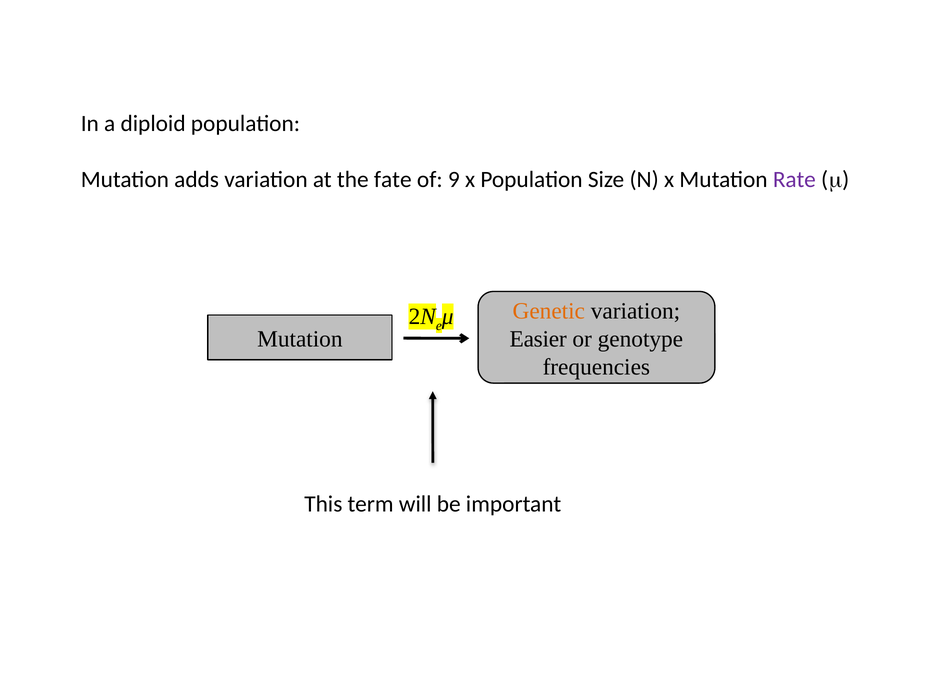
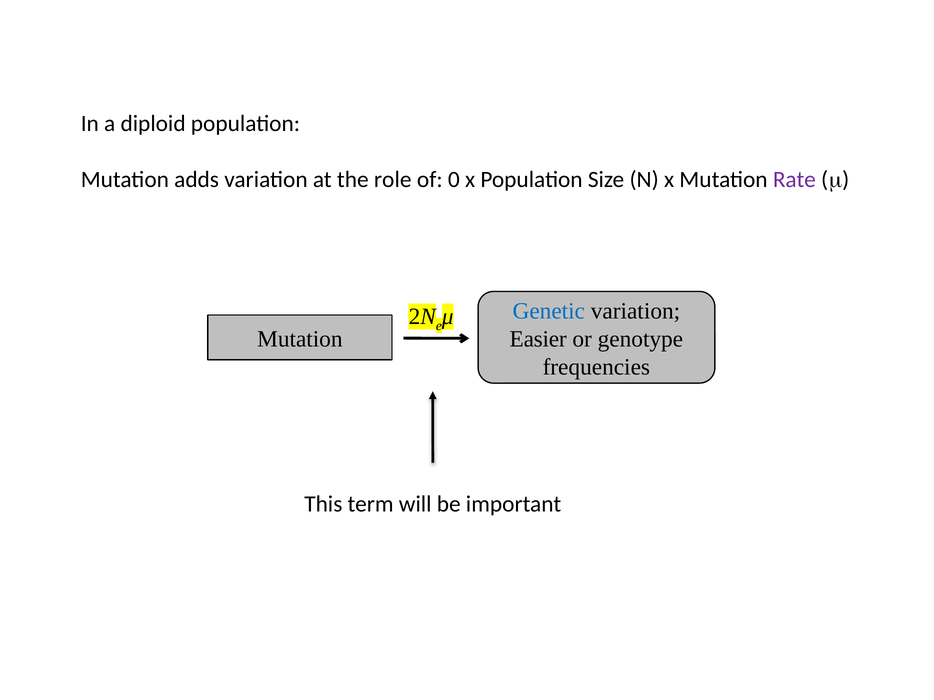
fate: fate -> role (393, 179)
9: 9 -> 0 (454, 179)
Genetic colour: orange -> blue (549, 311)
